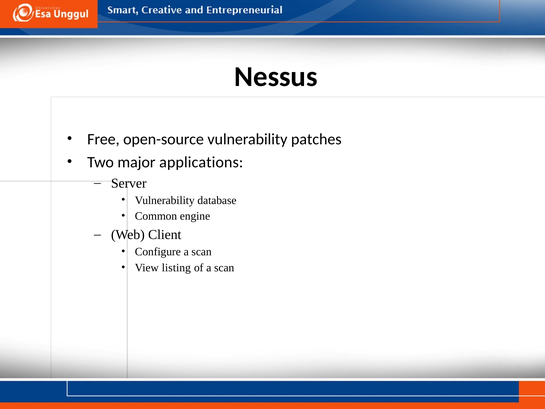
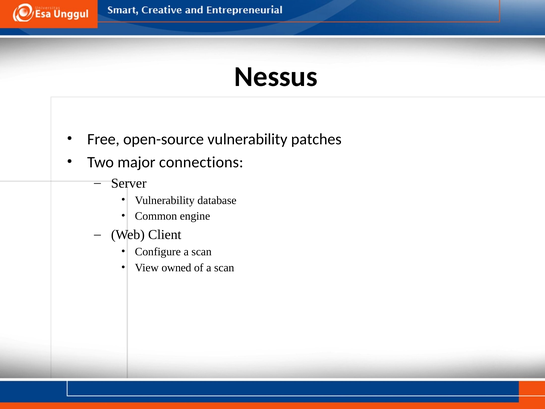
applications: applications -> connections (201, 162)
listing: listing -> owned (176, 268)
